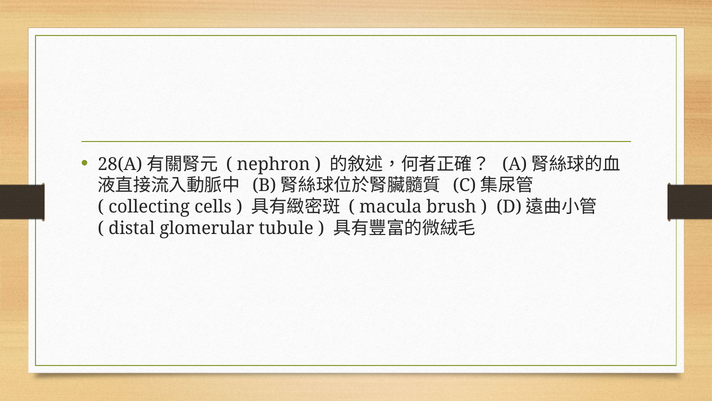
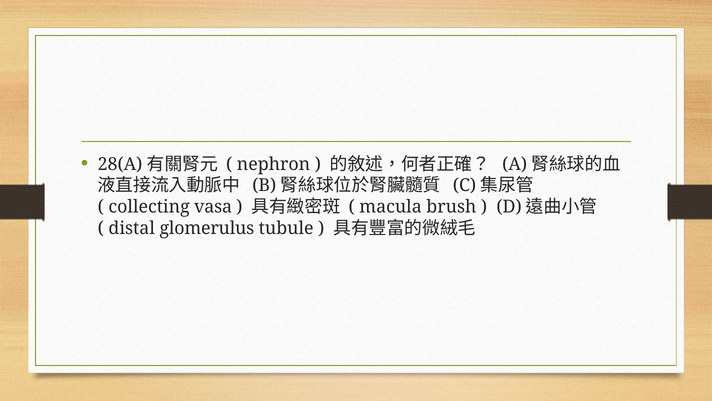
cells: cells -> vasa (213, 207)
glomerular: glomerular -> glomerulus (207, 228)
